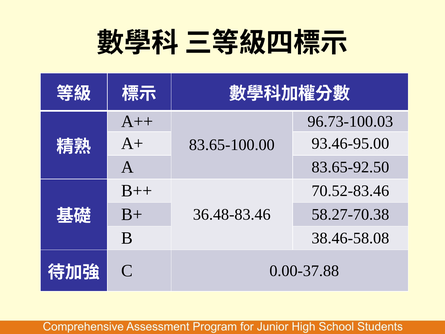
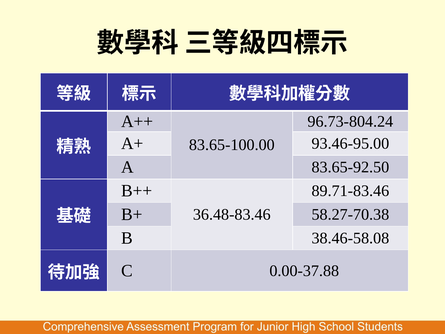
96.73-100.03: 96.73-100.03 -> 96.73-804.24 (350, 121)
70.52-83.46: 70.52-83.46 -> 89.71-83.46 (350, 191)
